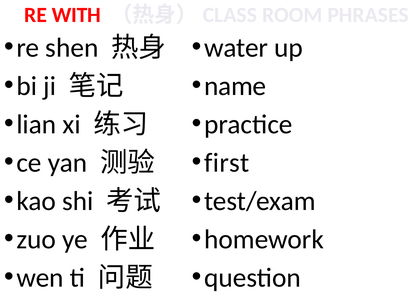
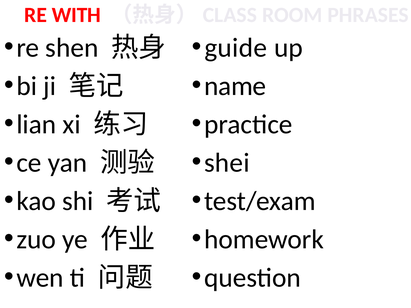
water: water -> guide (236, 48)
first: first -> shei (227, 163)
